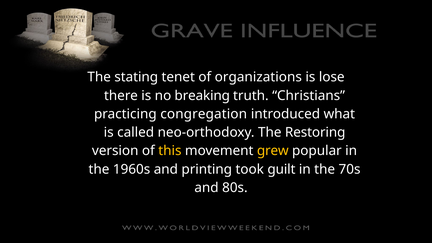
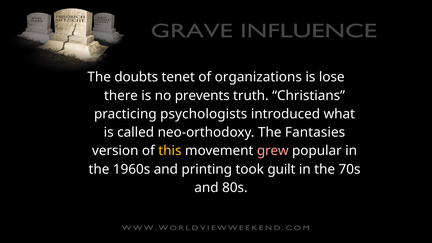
stating: stating -> doubts (136, 77)
breaking: breaking -> prevents (202, 96)
congregation: congregation -> psychologists (204, 114)
Restoring: Restoring -> Fantasies (315, 132)
grew colour: yellow -> pink (273, 151)
